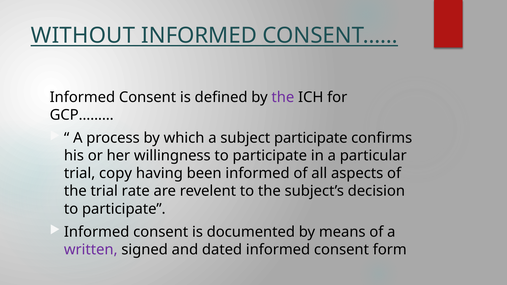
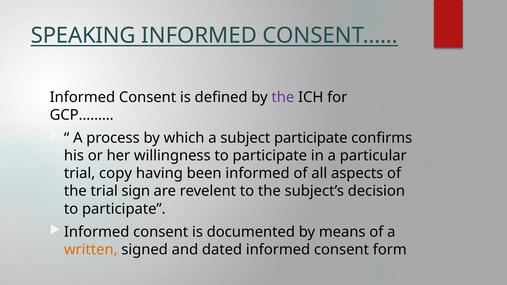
WITHOUT: WITHOUT -> SPEAKING (83, 36)
rate: rate -> sign (136, 191)
written colour: purple -> orange (91, 250)
